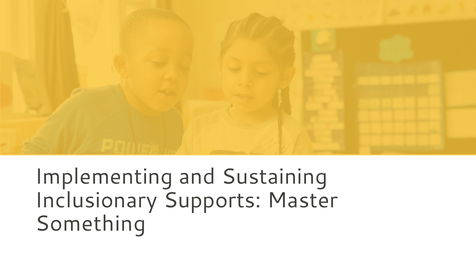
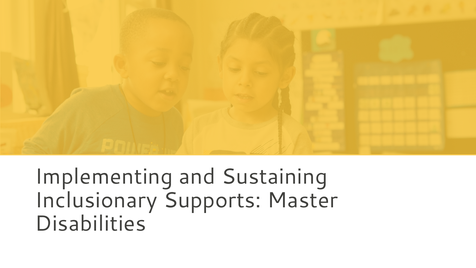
Something: Something -> Disabilities (91, 224)
